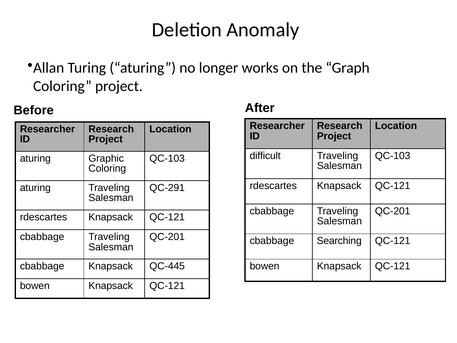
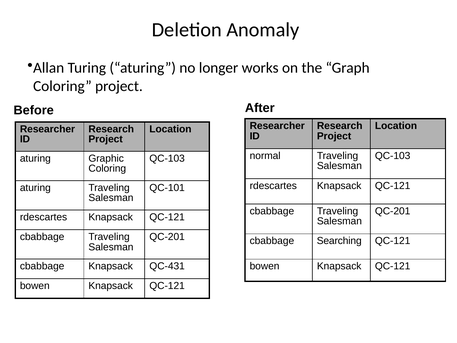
difficult: difficult -> normal (265, 156)
QC-291: QC-291 -> QC-101 (167, 188)
QC-445: QC-445 -> QC-431 (167, 266)
